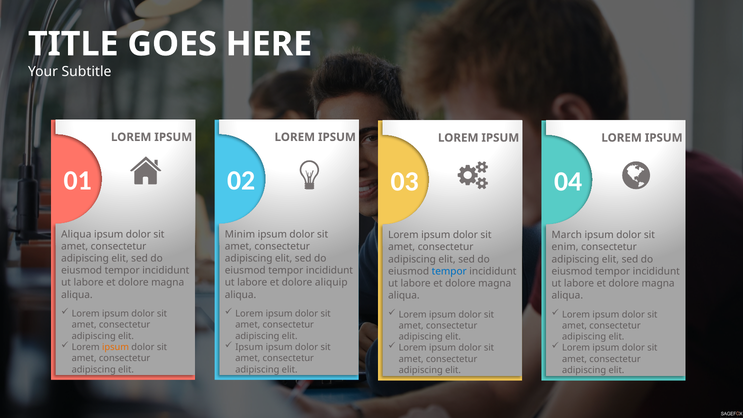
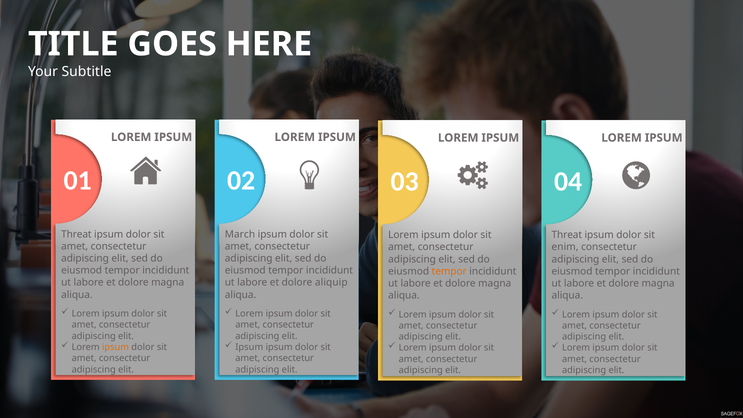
Aliqua: Aliqua -> Threat (76, 234)
Minim: Minim -> March (240, 234)
March: March -> Threat (567, 235)
tempor colour: blue -> orange (449, 271)
